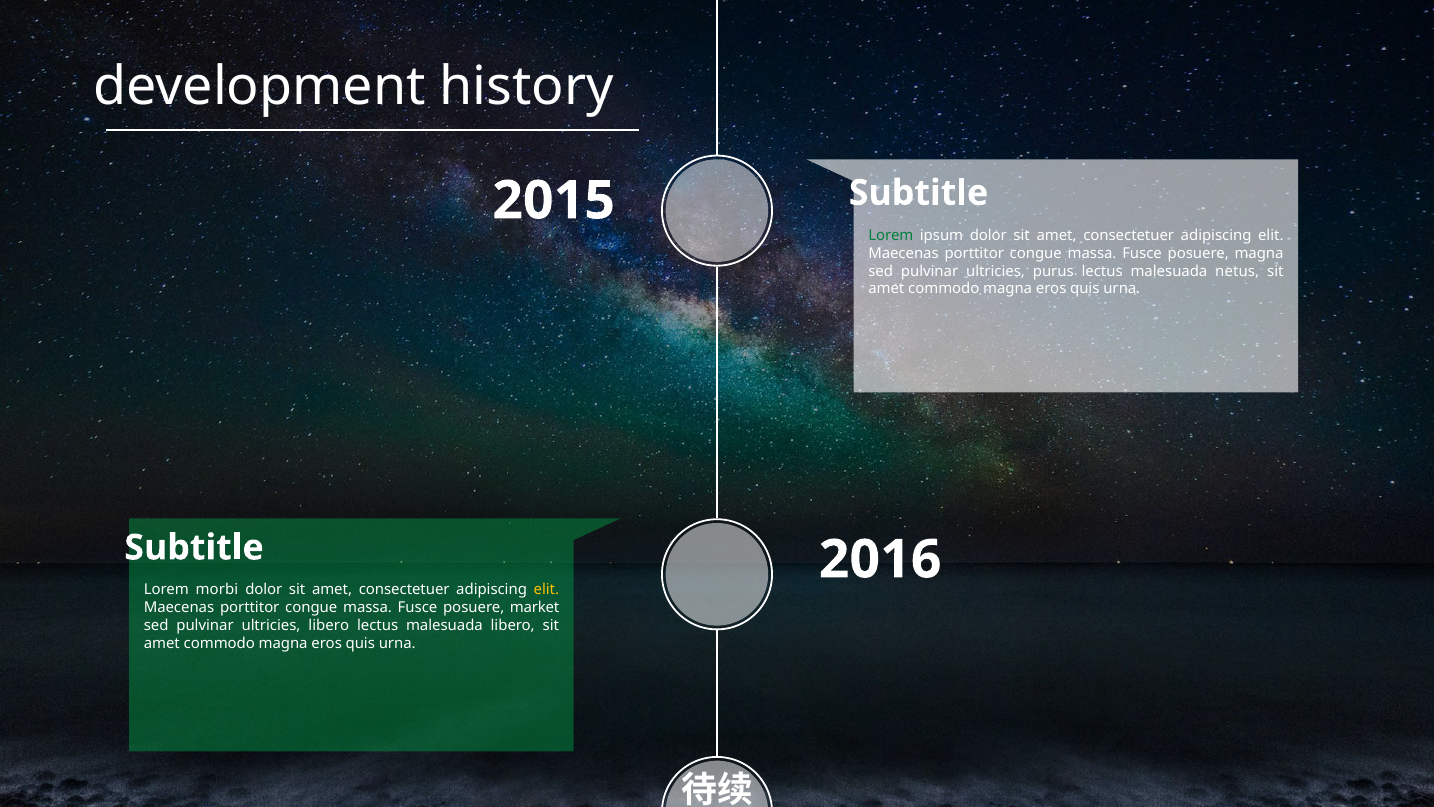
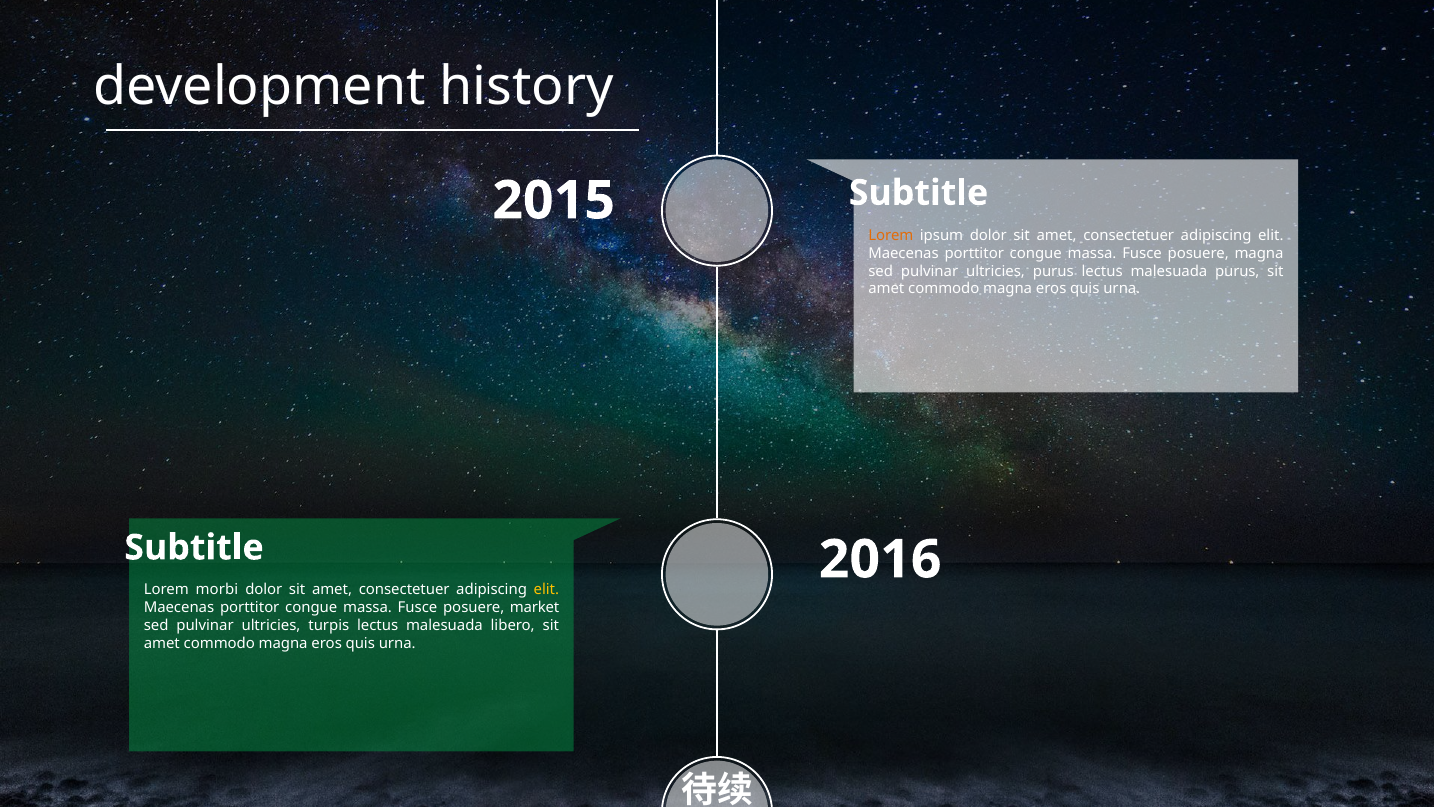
Lorem colour: green -> orange (891, 235)
malesuada netus: netus -> purus (1237, 271)
ultricies libero: libero -> turpis (329, 625)
